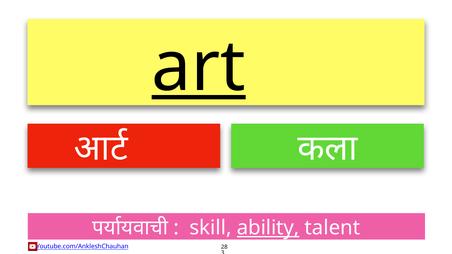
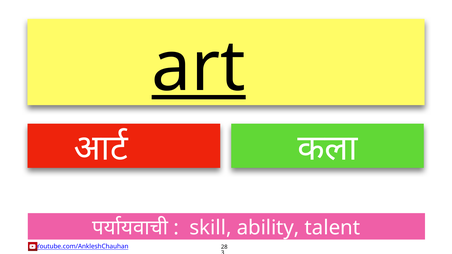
ability underline: present -> none (268, 228)
